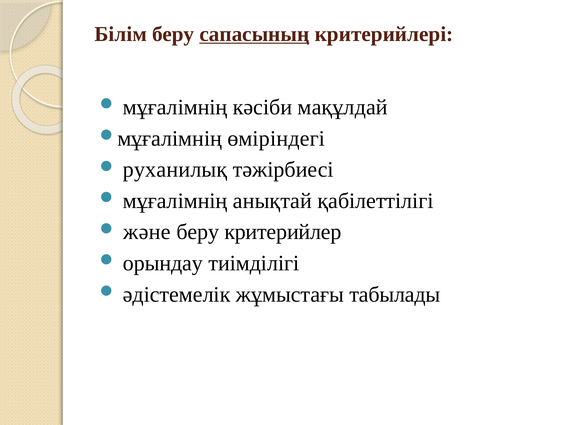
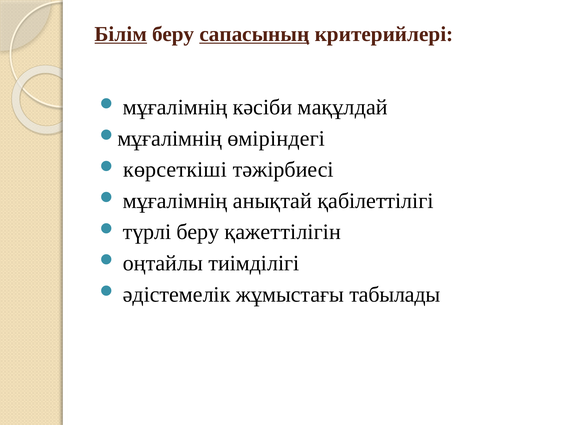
Білім underline: none -> present (121, 34)
руханилық: руханилық -> көрсеткіші (175, 170)
және: және -> түрлі (147, 232)
критерийлер: критерийлер -> қажеттілігін (283, 232)
орындау: орындау -> оңтайлы (163, 263)
